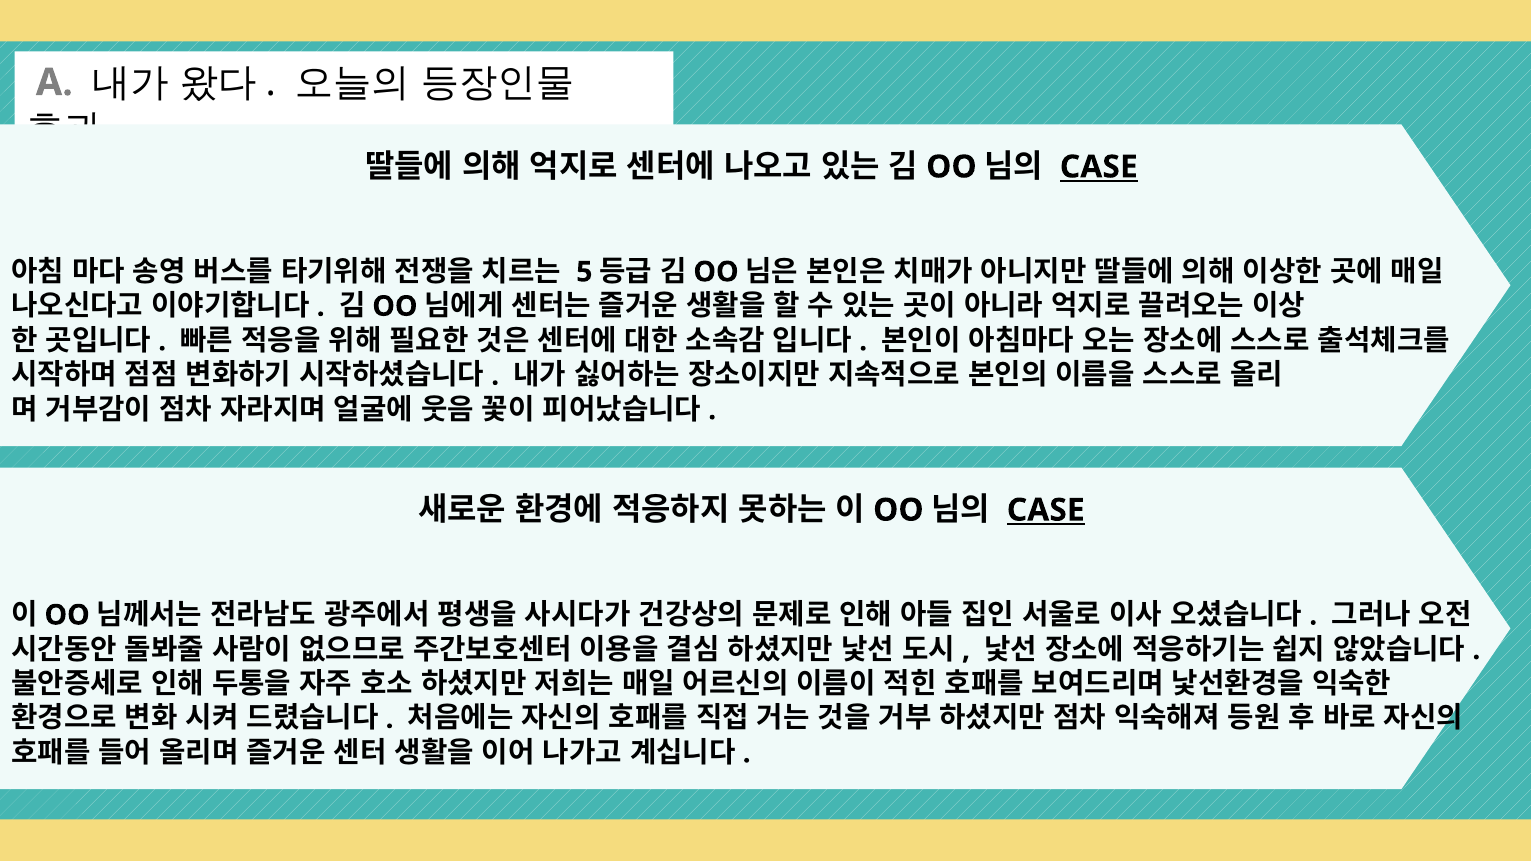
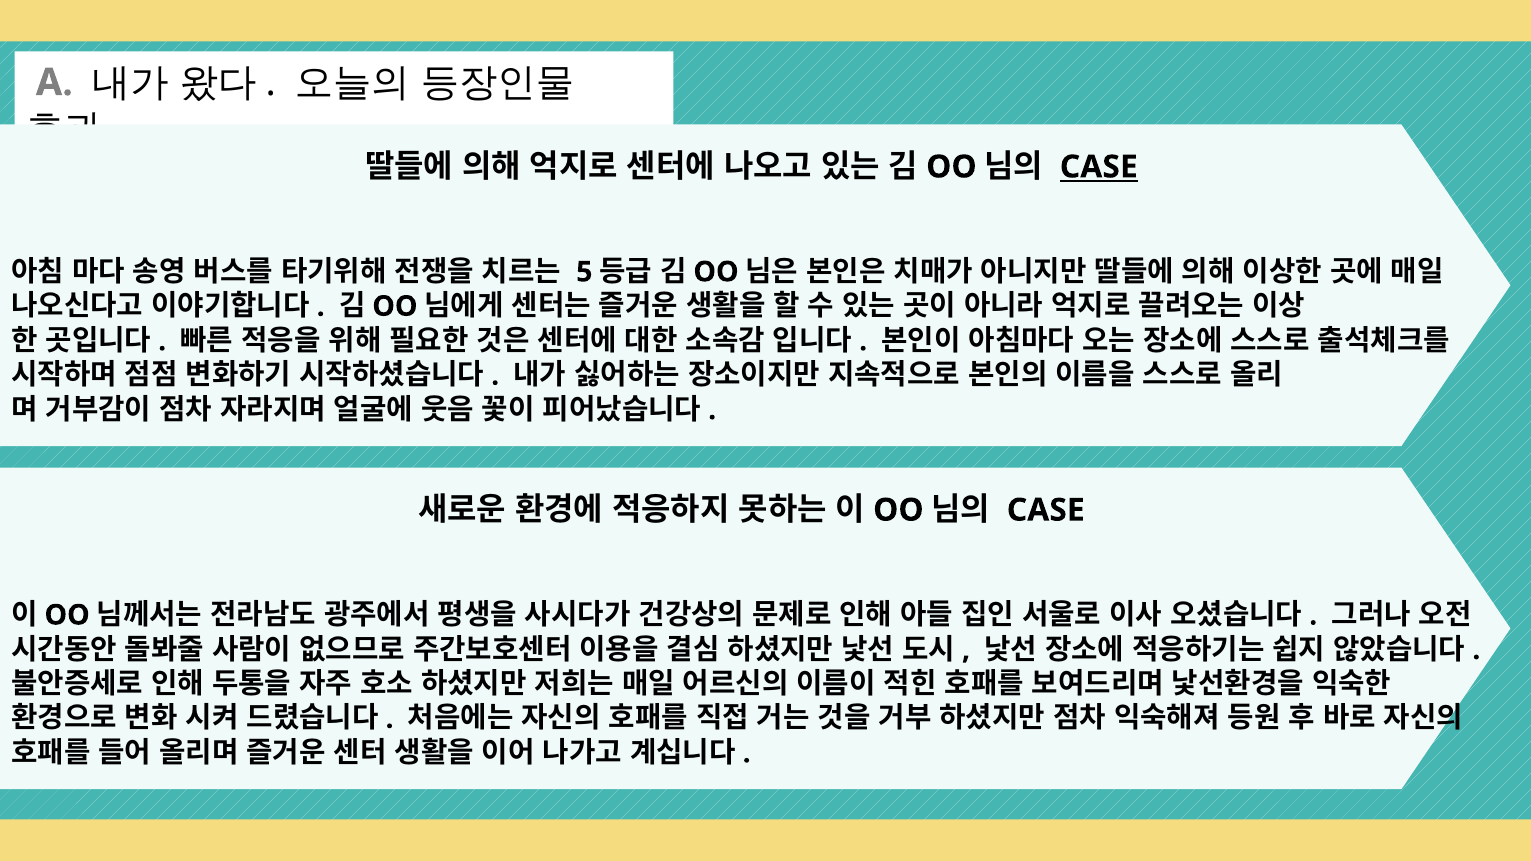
CASE underline: present -> none (1046, 510)
